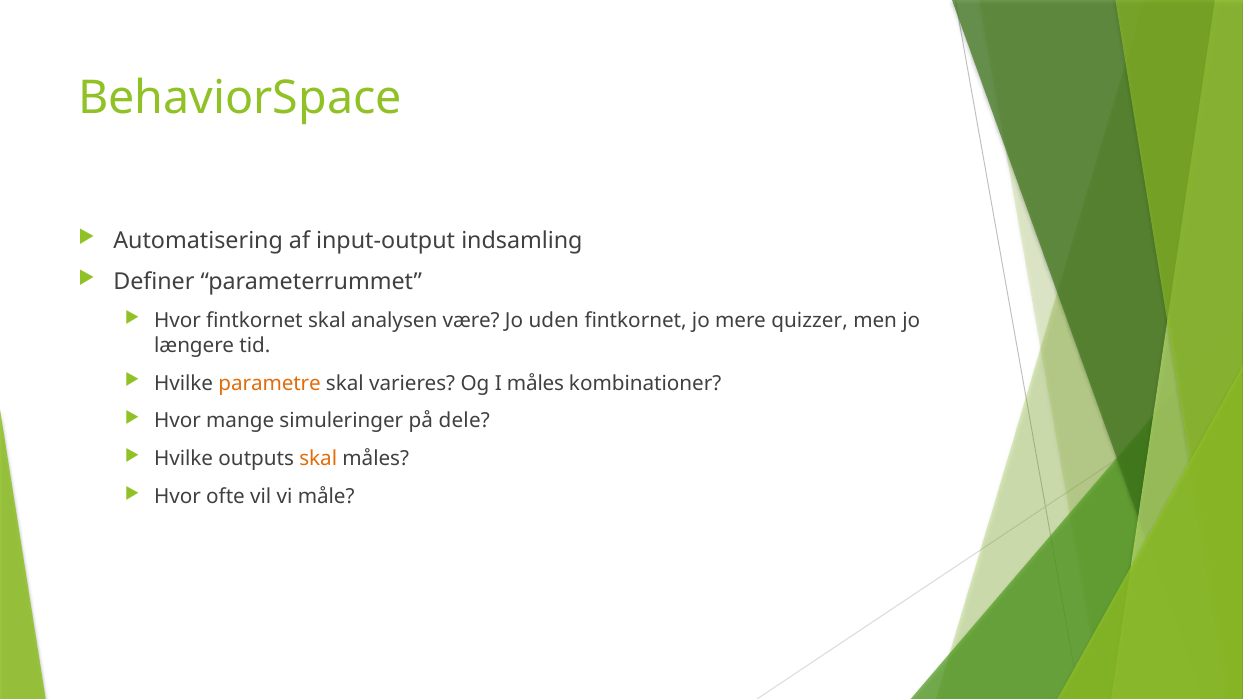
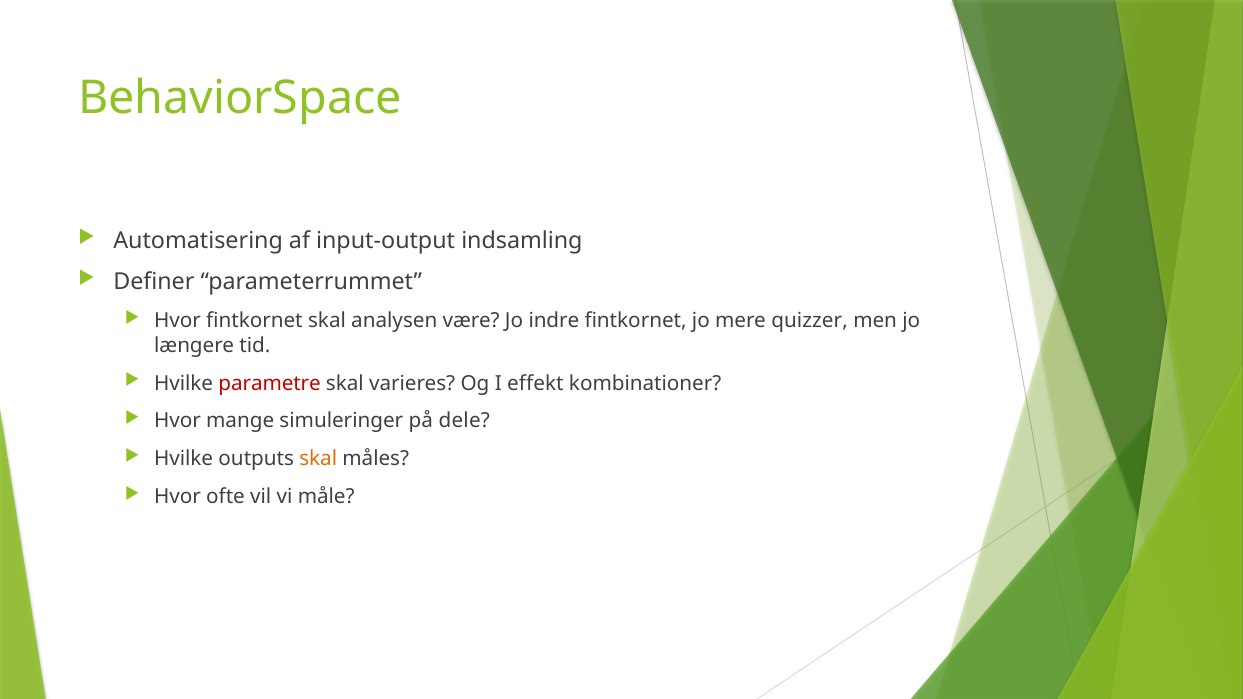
uden: uden -> indre (554, 321)
parametre colour: orange -> red (270, 383)
I måles: måles -> effekt (535, 383)
